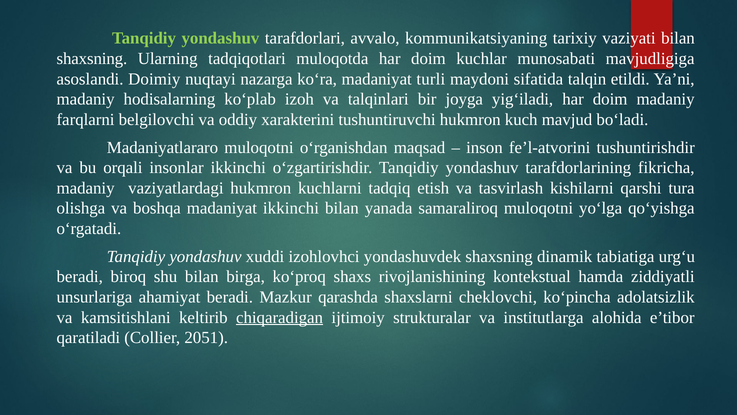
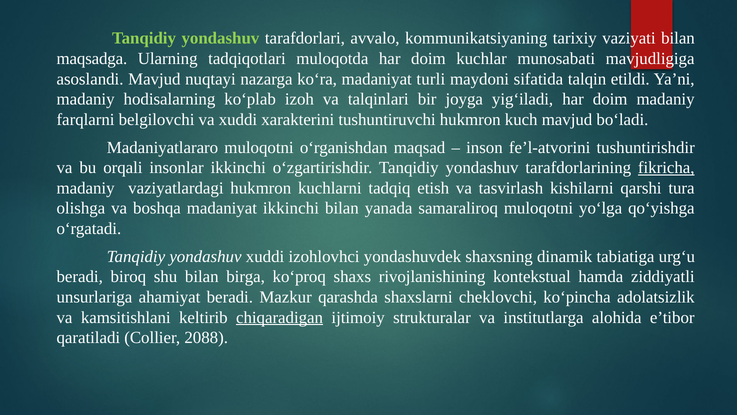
shaxsning: shaxsning -> maqsadga (92, 59)
asoslandi Doimiy: Doimiy -> Mavjud (154, 79)
va oddiy: oddiy -> xuddi (238, 119)
fikricha underline: none -> present (666, 168)
2051: 2051 -> 2088 (206, 337)
